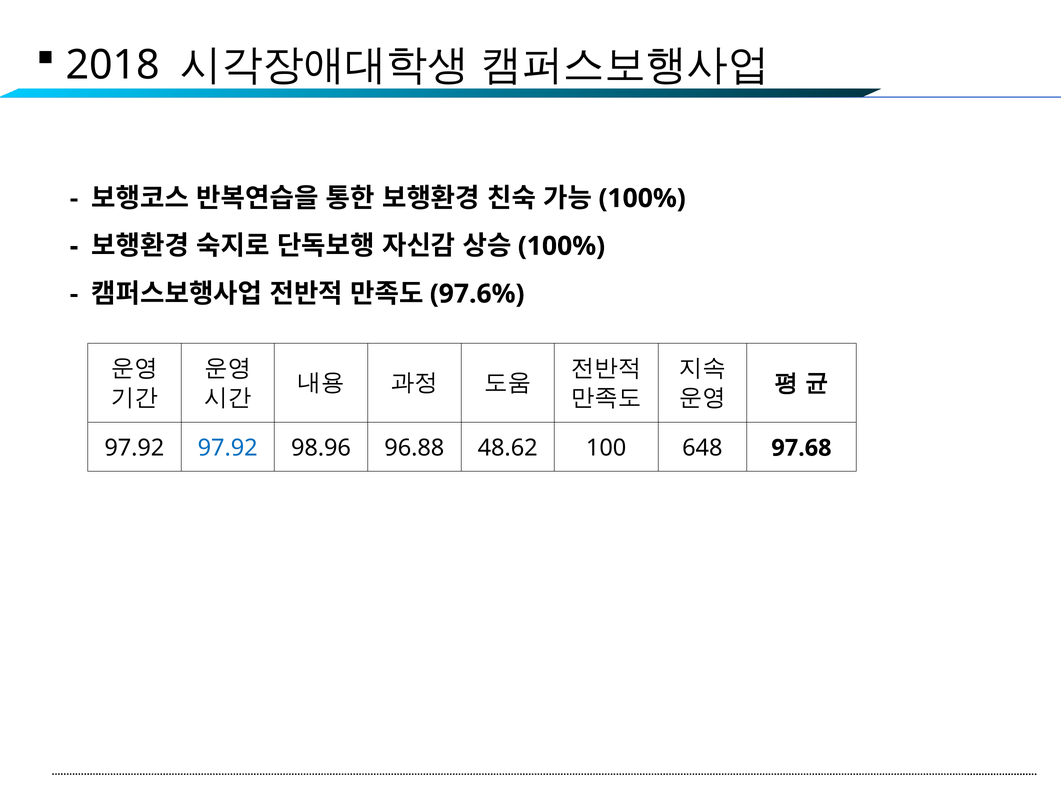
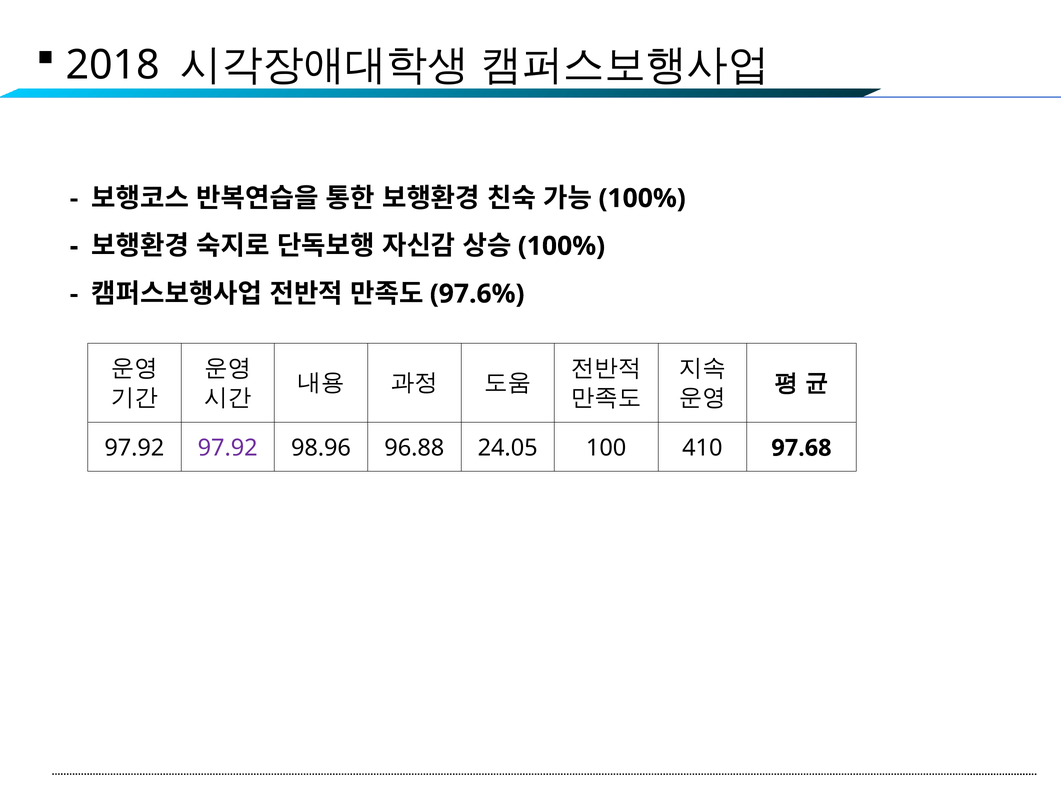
97.92 colour: blue -> purple (228, 448)
48.62: 48.62 -> 24.05 (508, 448)
648: 648 -> 410 (702, 448)
